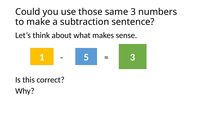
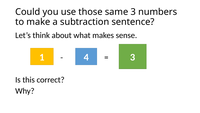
5: 5 -> 4 (86, 57)
